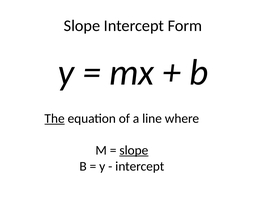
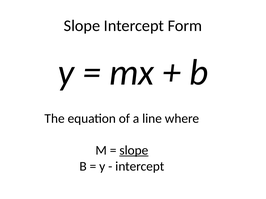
The underline: present -> none (55, 119)
